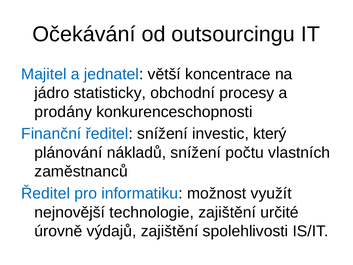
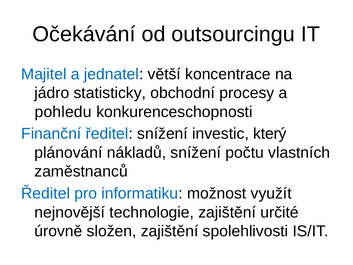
prodány: prodány -> pohledu (63, 112)
výdajů: výdajů -> složen (112, 231)
